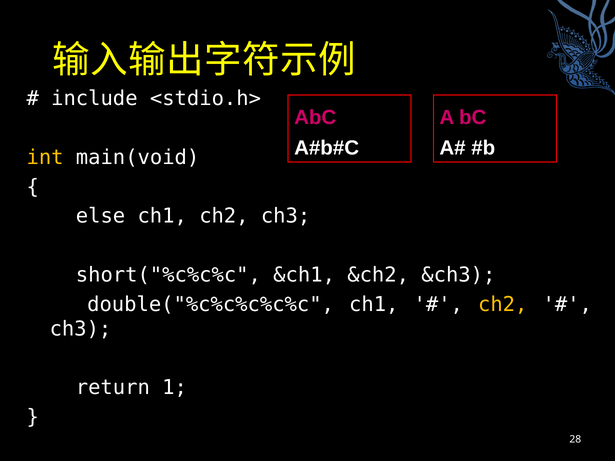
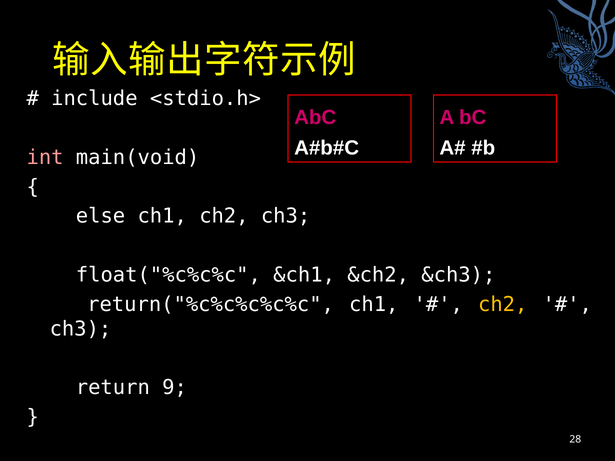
int colour: yellow -> pink (45, 158)
short("%c%c%c: short("%c%c%c -> float("%c%c%c (168, 275)
double("%c%c%c%c%c: double("%c%c%c%c%c -> return("%c%c%c%c%c (211, 305)
1: 1 -> 9 (175, 388)
